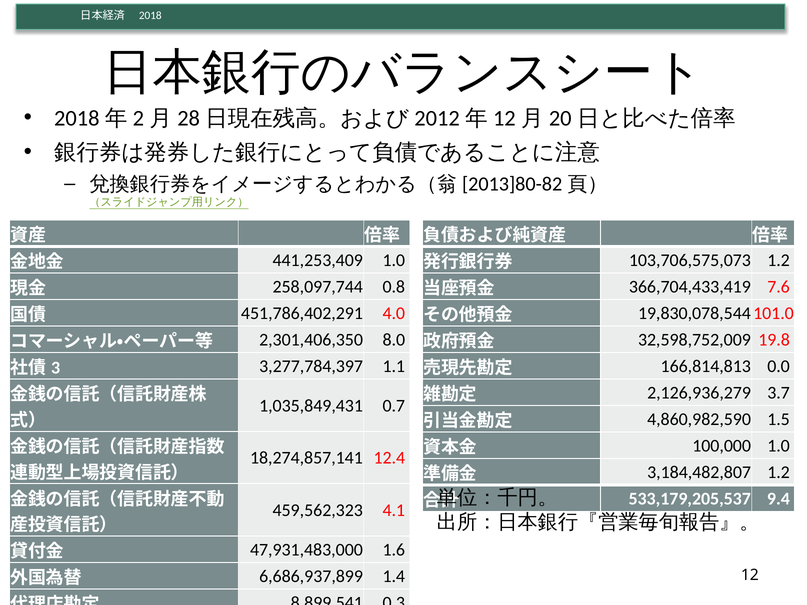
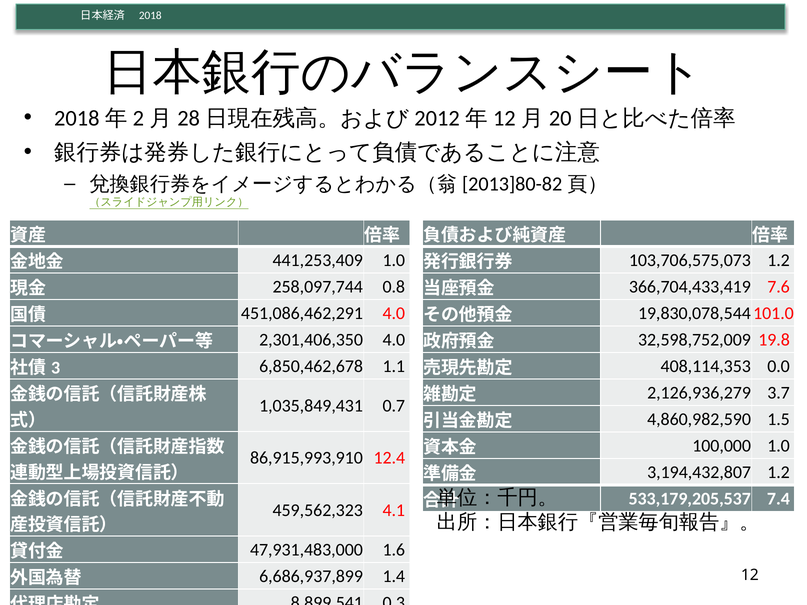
451,786,402,291: 451,786,402,291 -> 451,086,462,291 (302, 313)
2,301,406,350 8.0: 8.0 -> 4.0 (394, 340)
3,277,784,397: 3,277,784,397 -> 6,850,462,678 (311, 366)
166,814,813: 166,814,813 -> 408,114,353 (706, 366)
18,274,857,141: 18,274,857,141 -> 86,915,993,910 (306, 458)
3,184,482,807: 3,184,482,807 -> 3,194,432,807 (699, 473)
9.4: 9.4 -> 7.4 (778, 499)
